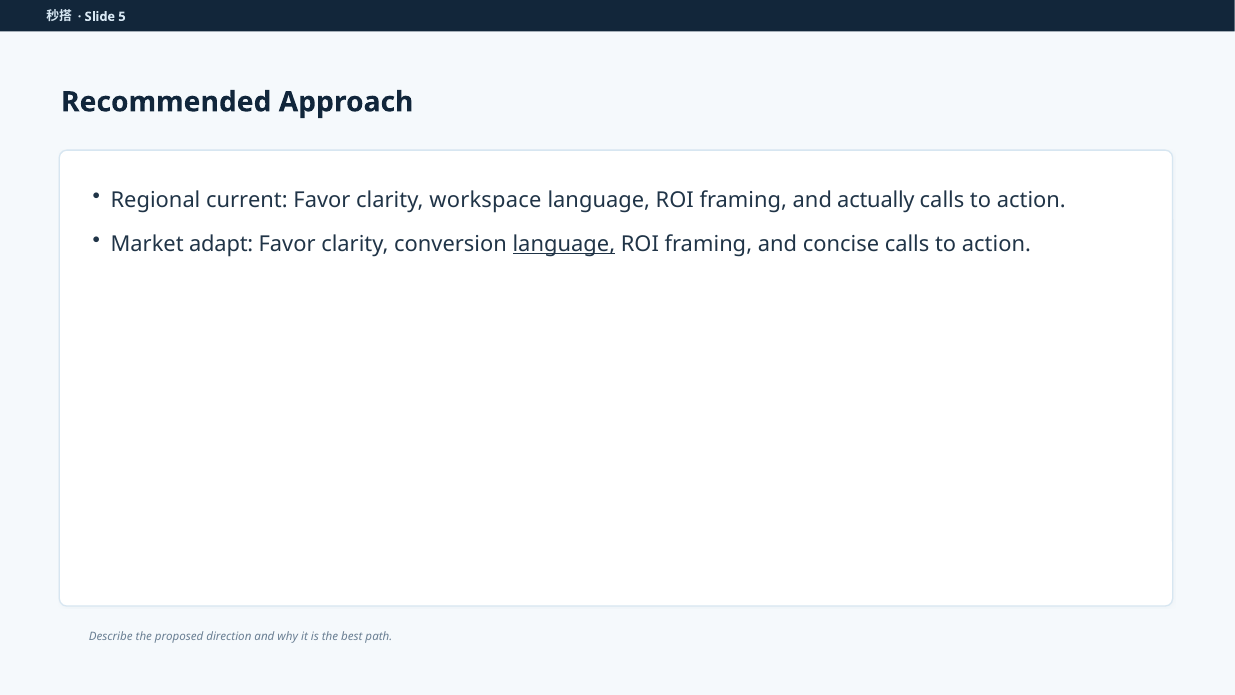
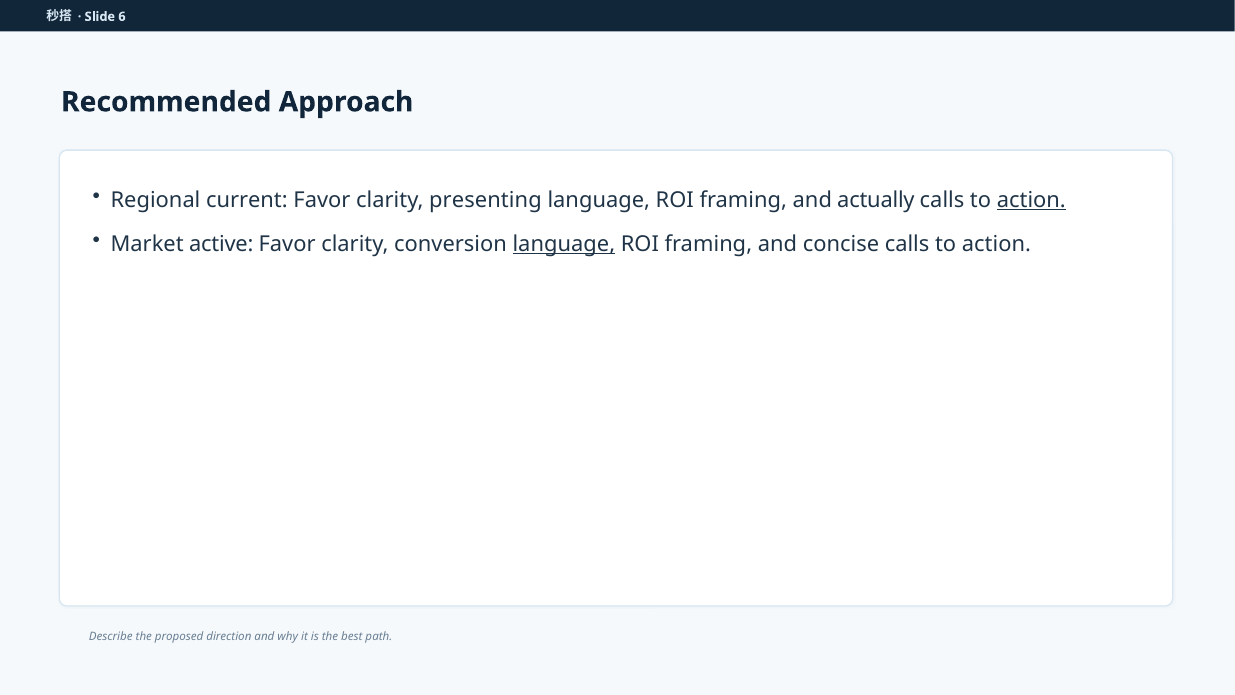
5: 5 -> 6 (122, 17)
workspace: workspace -> presenting (485, 200)
action underline: none -> present (1031, 200)
adapt: adapt -> active (221, 244)
